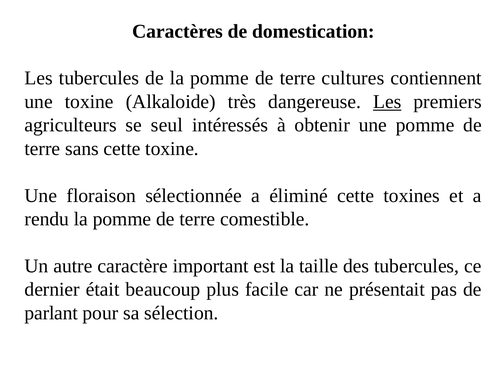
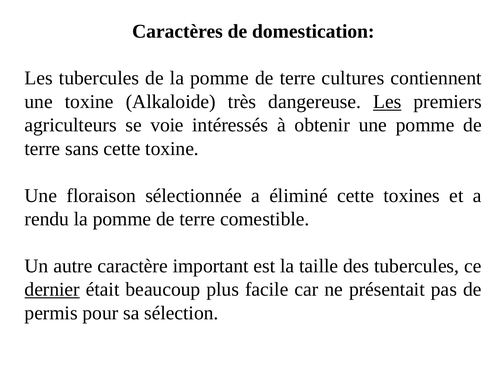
seul: seul -> voie (167, 125)
dernier underline: none -> present (52, 290)
parlant: parlant -> permis (51, 313)
